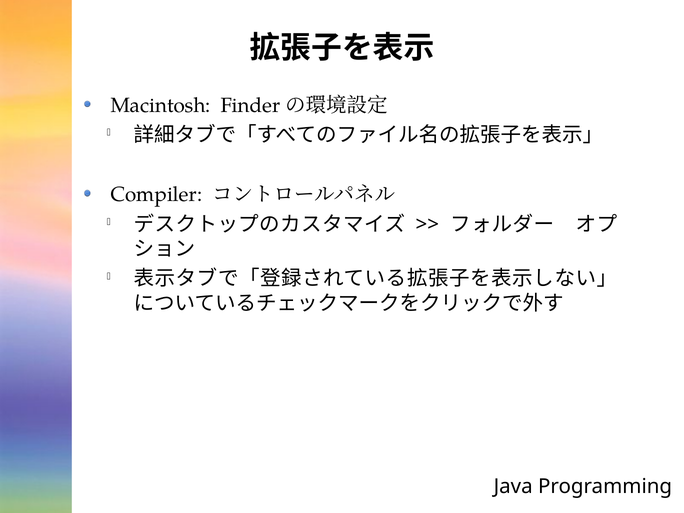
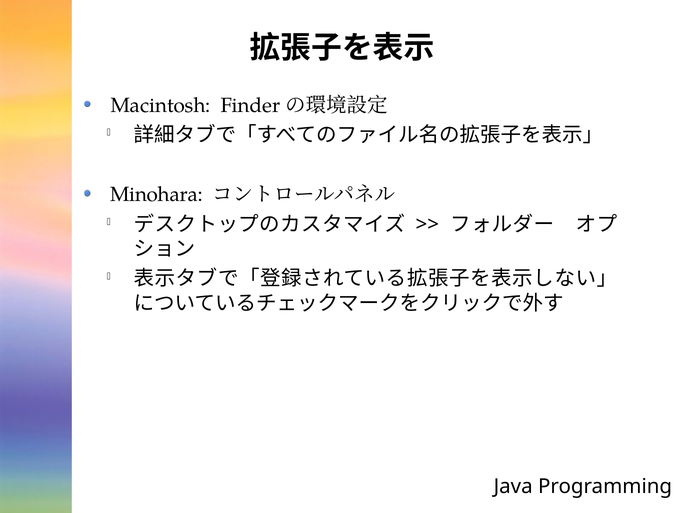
Compiler: Compiler -> Minohara (156, 195)
